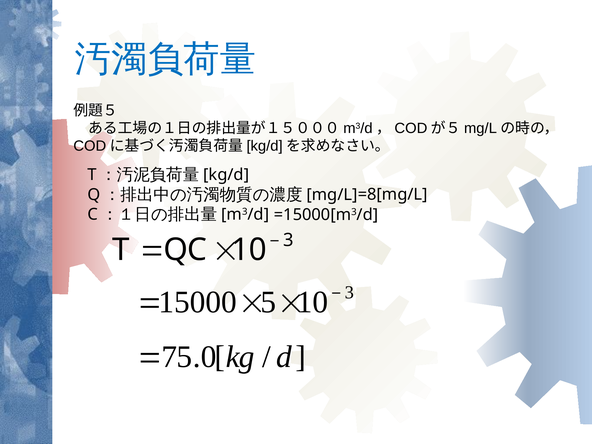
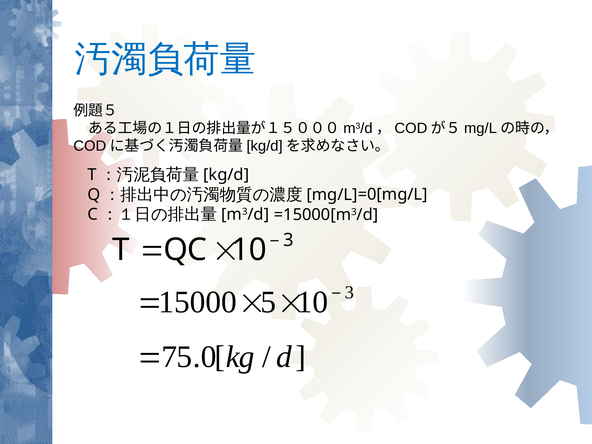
=8[mg/L: =8[mg/L -> =0[mg/L (393, 195)
